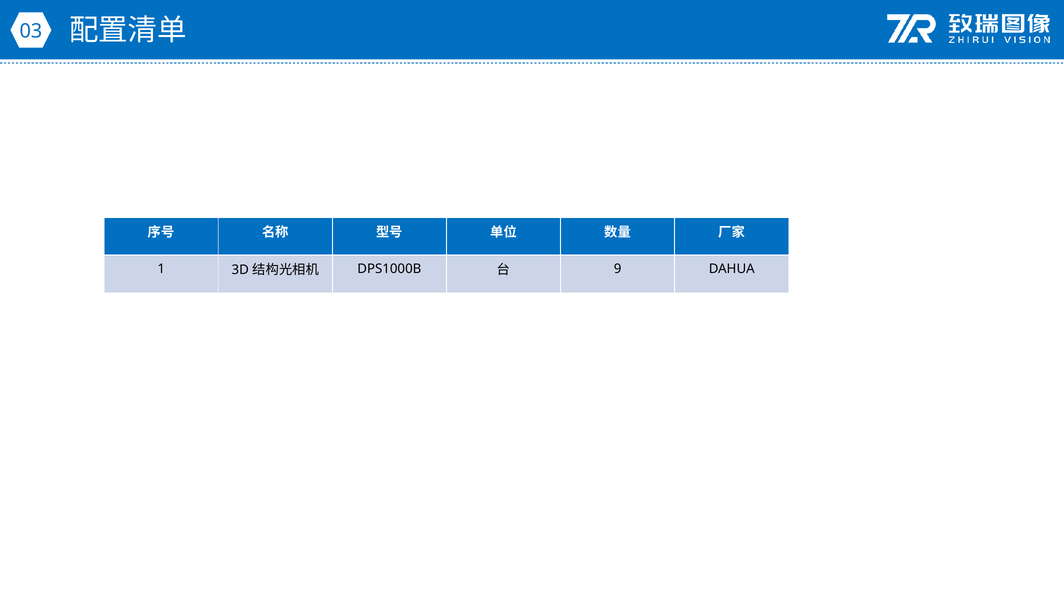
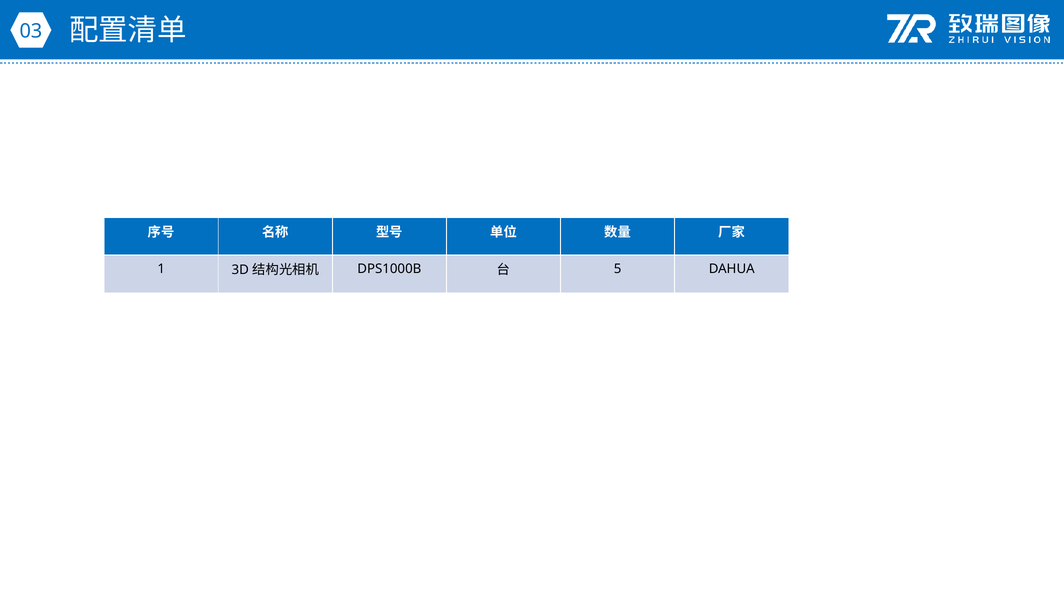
9: 9 -> 5 (618, 269)
